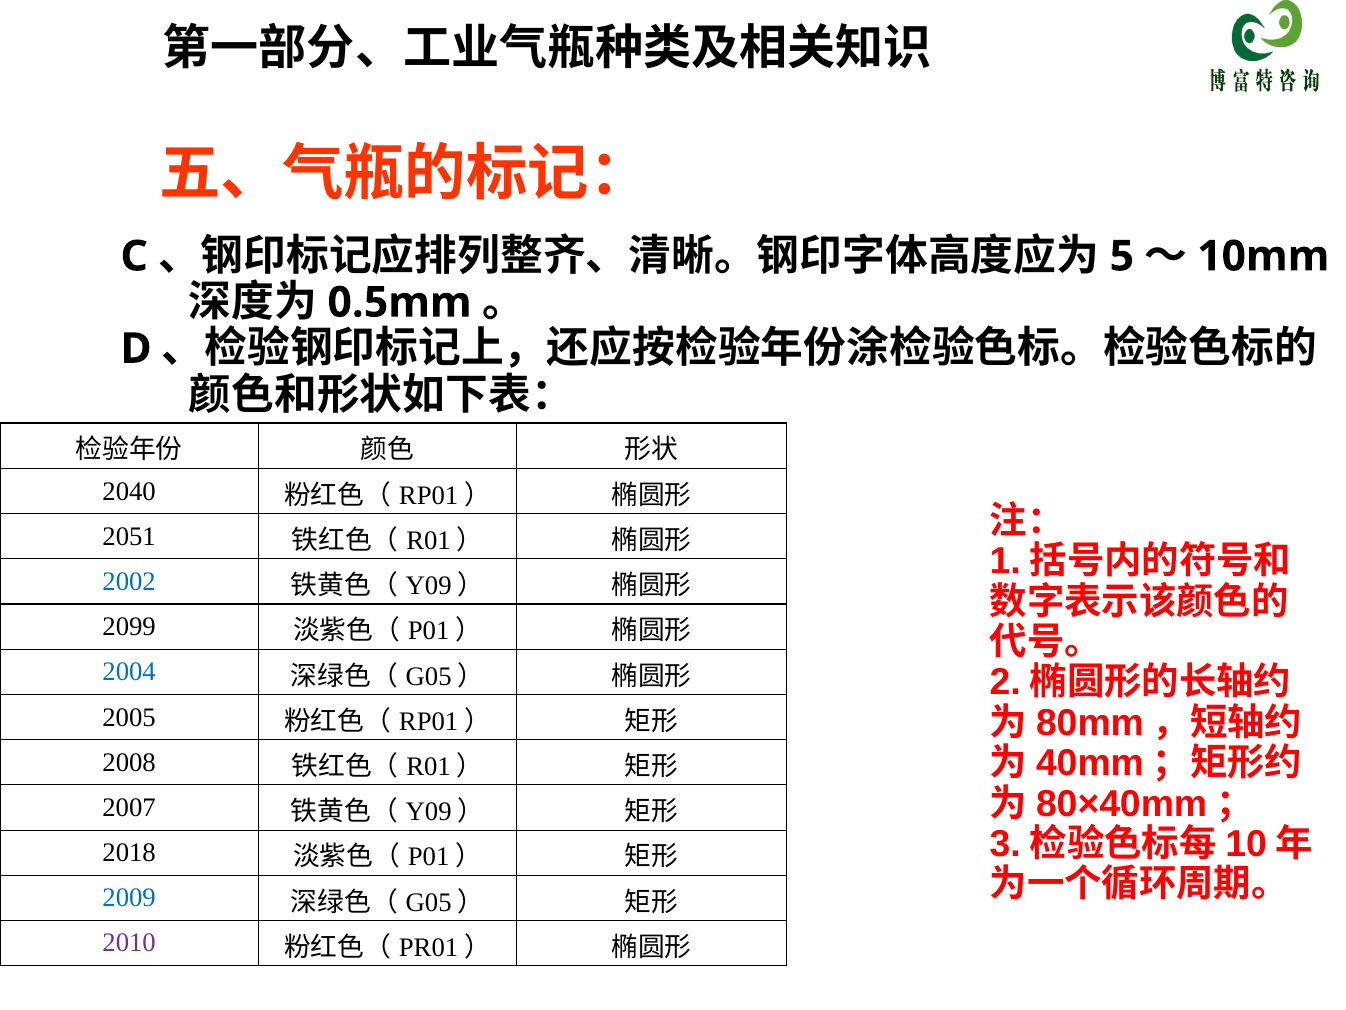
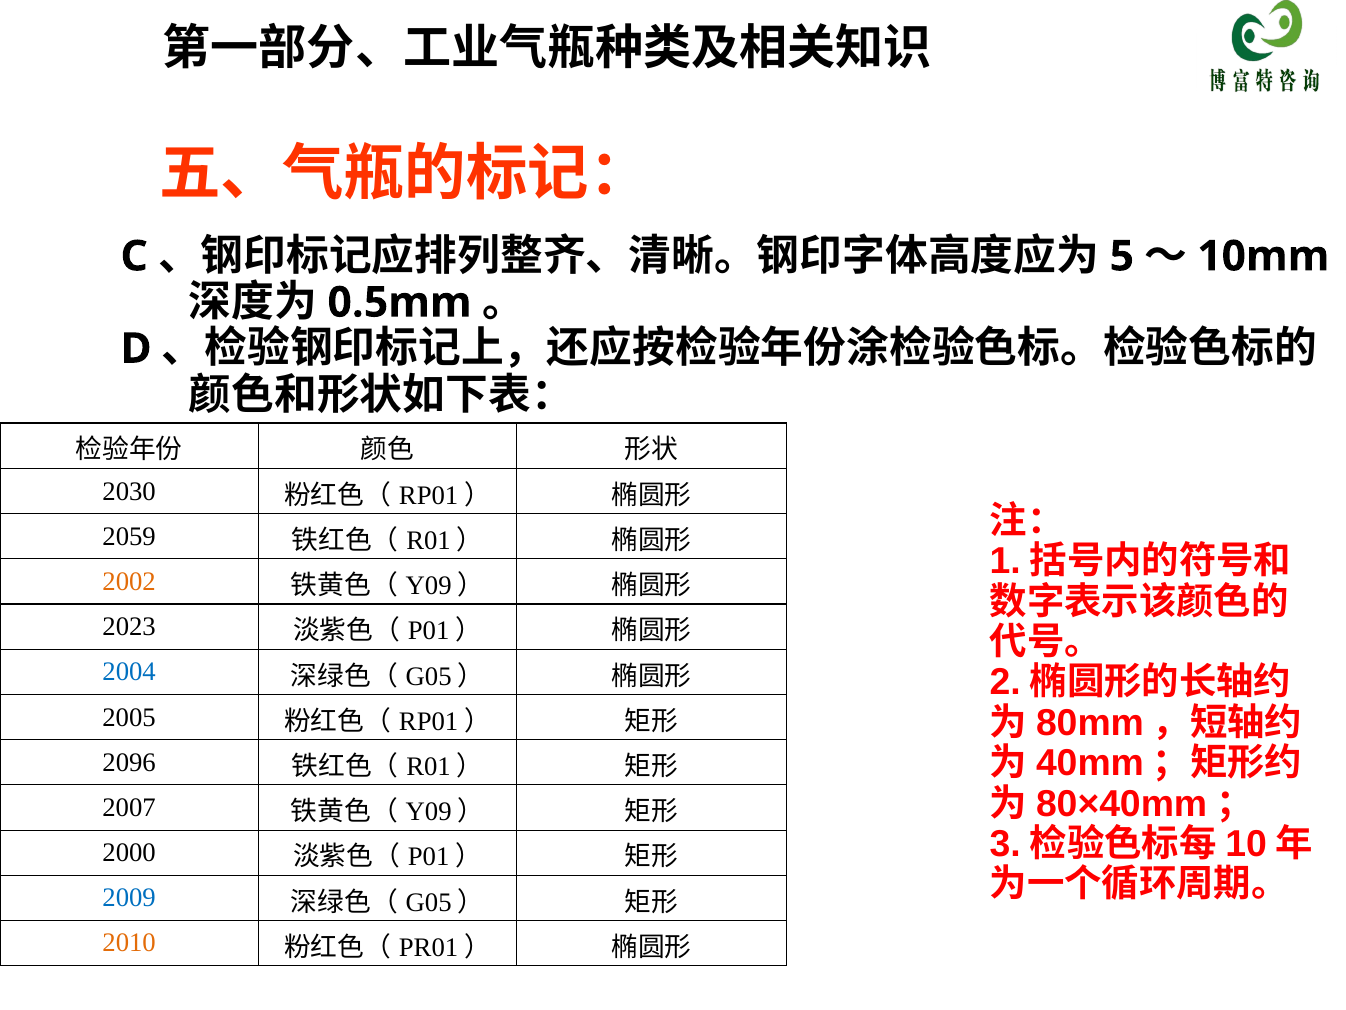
2040: 2040 -> 2030 (129, 491)
2051: 2051 -> 2059 (129, 536)
2002 colour: blue -> orange (129, 581)
2099: 2099 -> 2023 (129, 627)
2008: 2008 -> 2096 (129, 762)
2018: 2018 -> 2000 (129, 853)
2010 colour: purple -> orange (129, 943)
